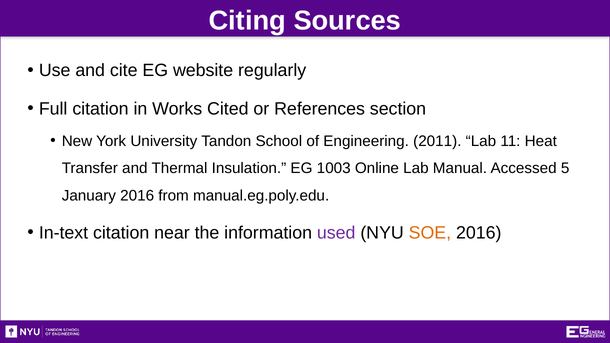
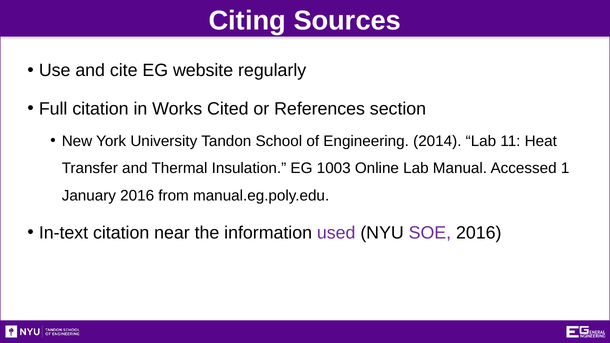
2011: 2011 -> 2014 (437, 141)
5: 5 -> 1 (565, 168)
SOE colour: orange -> purple (430, 233)
